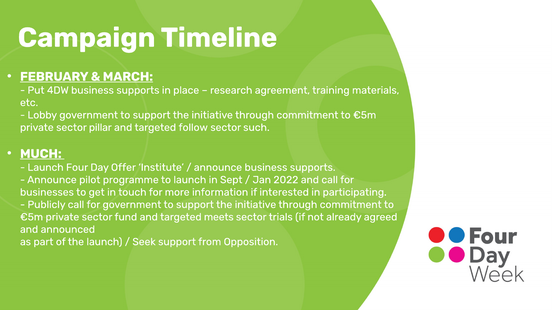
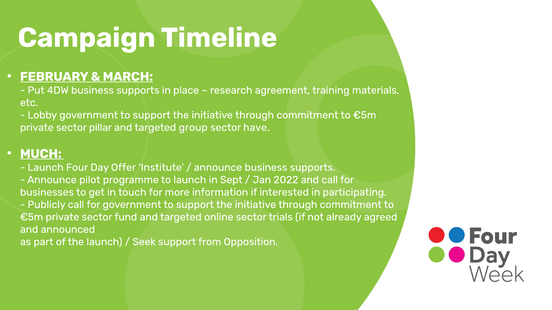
follow: follow -> group (193, 128)
such: such -> have (256, 128)
meets: meets -> online (219, 217)
